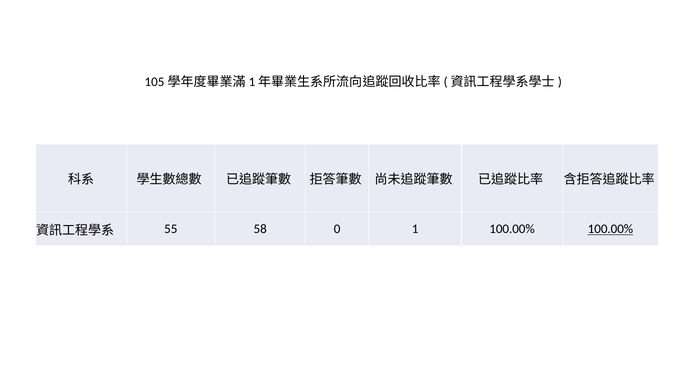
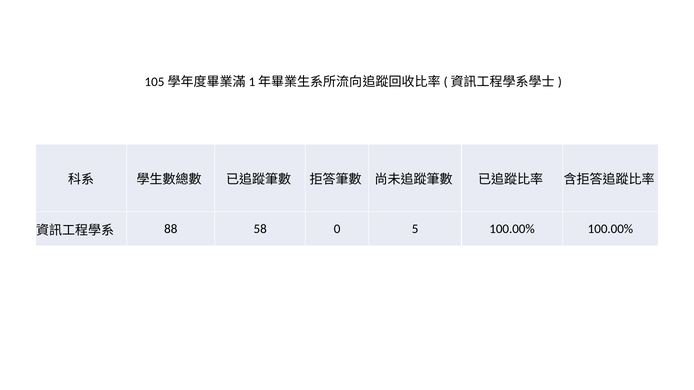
55: 55 -> 88 (171, 229)
1: 1 -> 5 (415, 229)
100.00% underline: present -> none (610, 229)
